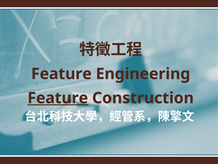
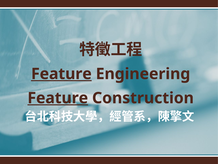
Feature underline: none -> present (61, 74)
